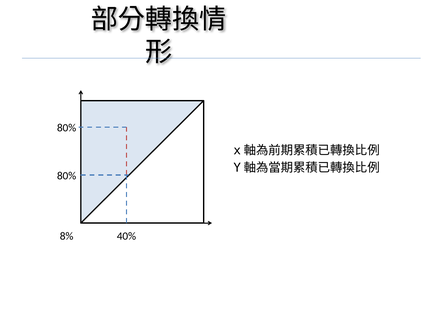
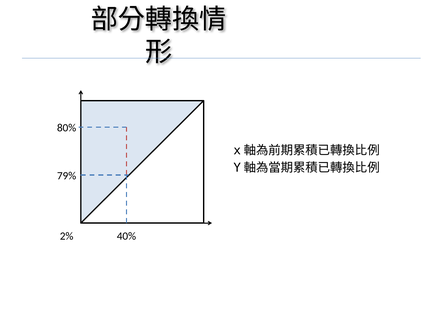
80%: 80% -> 79% (67, 176)
8%: 8% -> 2% (67, 236)
